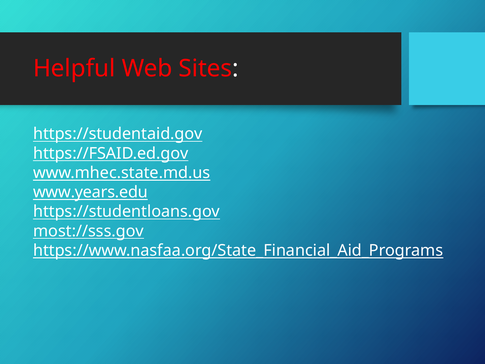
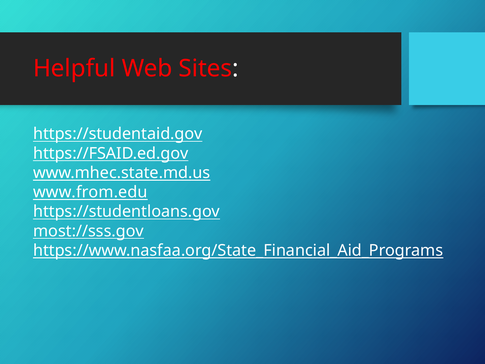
www.years.edu: www.years.edu -> www.from.edu (90, 192)
